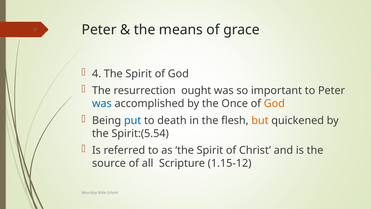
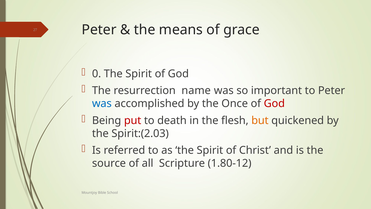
4: 4 -> 0 (97, 74)
ought: ought -> name (196, 90)
God colour: orange -> red (274, 103)
put colour: blue -> red (133, 120)
Spirit:(5.54: Spirit:(5.54 -> Spirit:(2.03 (140, 133)
1.15-12: 1.15-12 -> 1.80-12 (230, 163)
